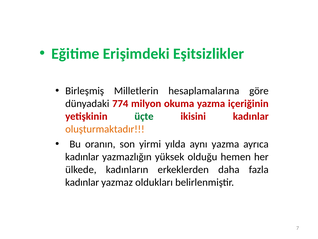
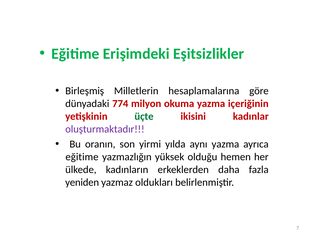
oluşturmaktadır colour: orange -> purple (105, 129)
kadınlar: kadınlar -> eğitime (82, 157)
kadınlar: kadınlar -> yeniden (82, 182)
